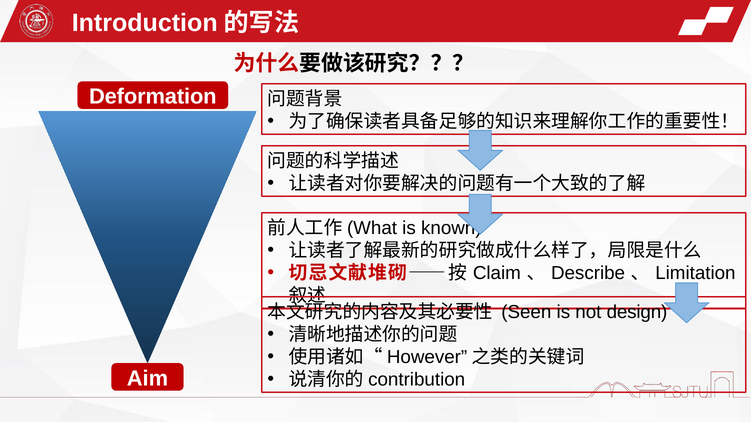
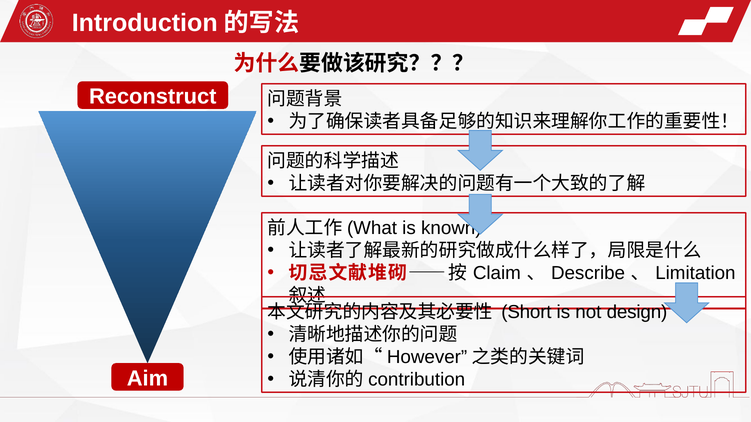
Deformation: Deformation -> Reconstruct (153, 97)
Seen: Seen -> Short (526, 313)
